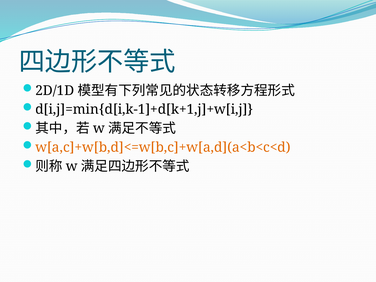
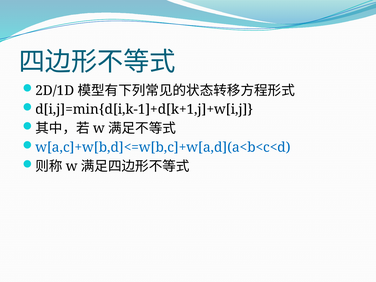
w[a,c]+w[b,d]<=w[b,c]+w[a,d](a<b<c<d colour: orange -> blue (163, 148)
